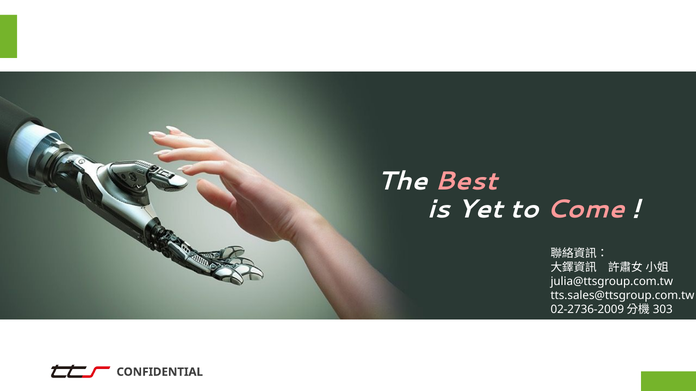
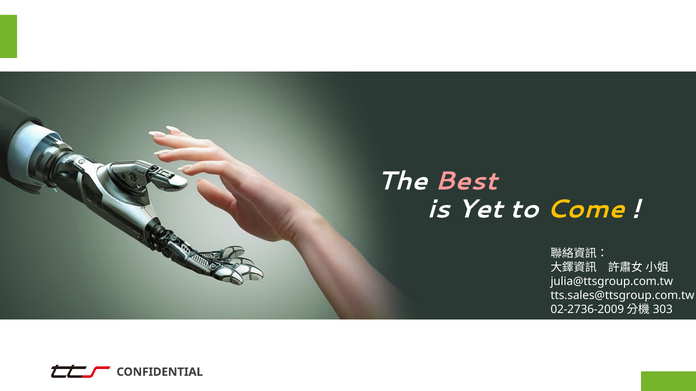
Come colour: pink -> yellow (585, 210)
